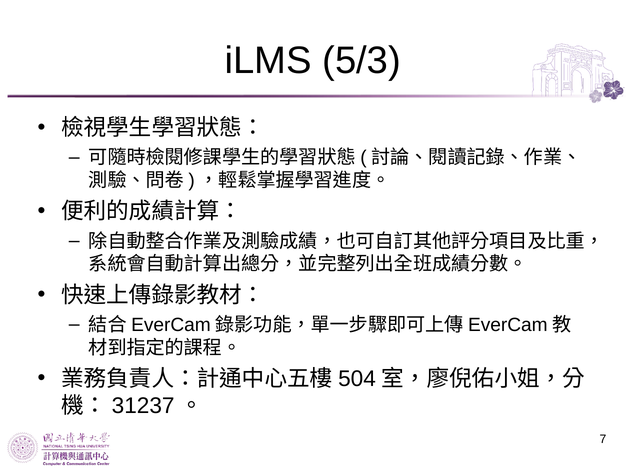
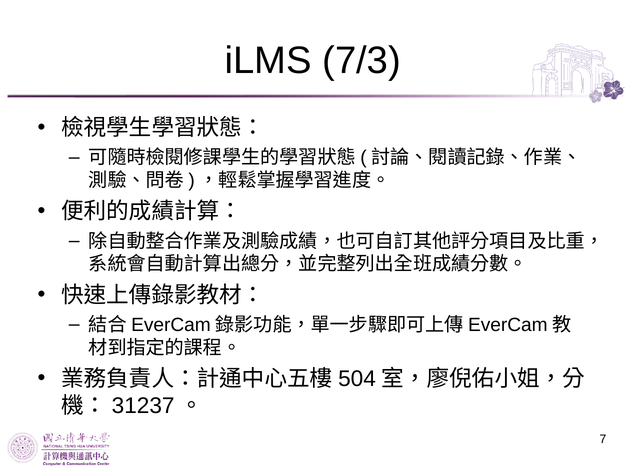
5/3: 5/3 -> 7/3 (362, 61)
